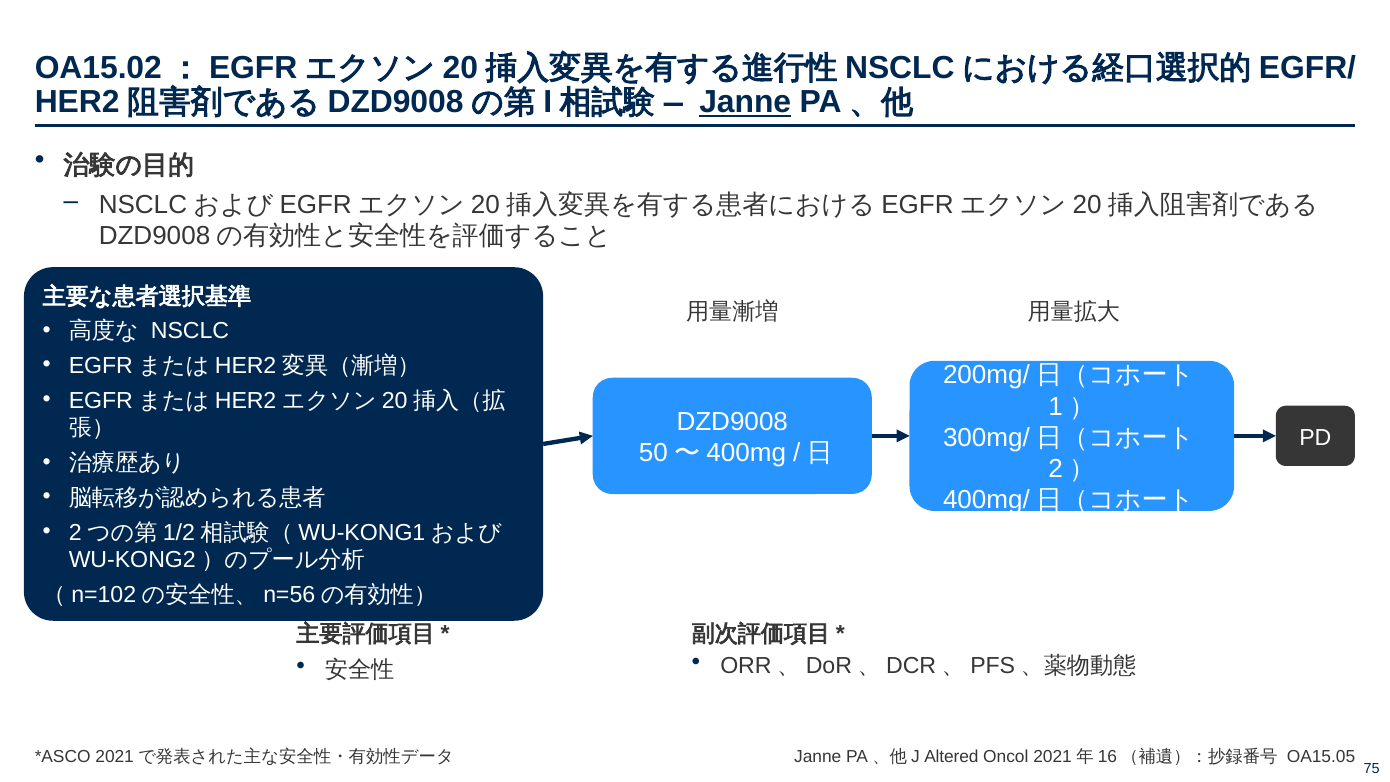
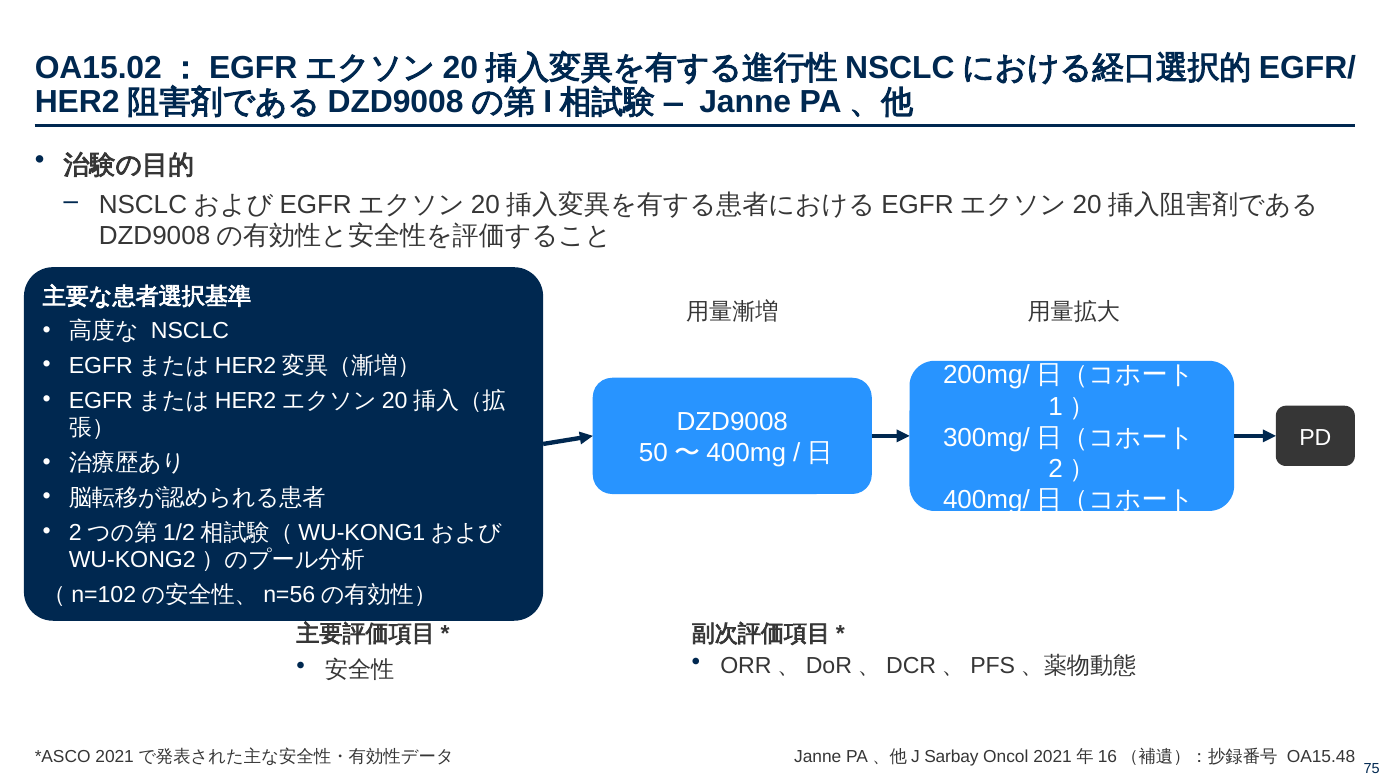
Janne underline: present -> none (745, 102)
Altered: Altered -> Sarbay (951, 757)
OA15.05: OA15.05 -> OA15.48 (1321, 757)
